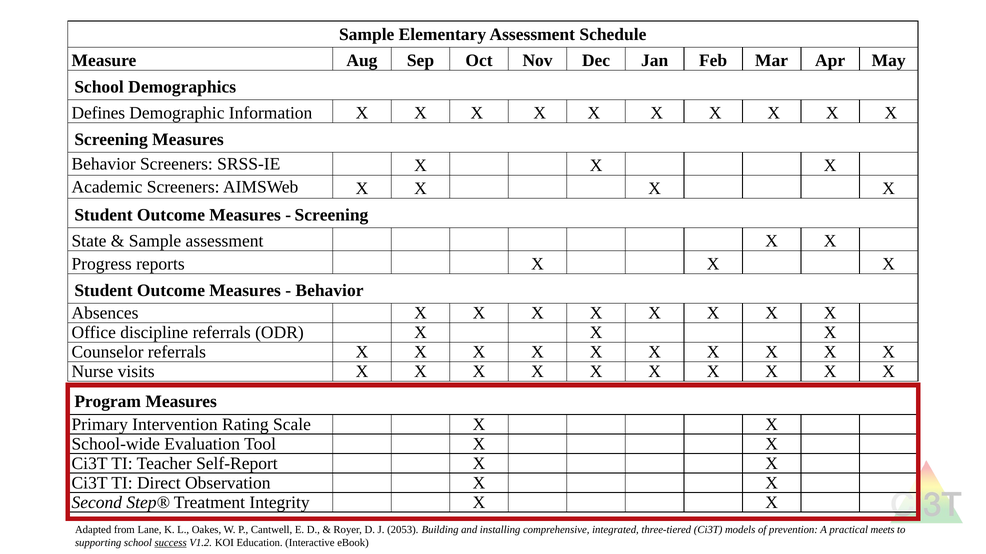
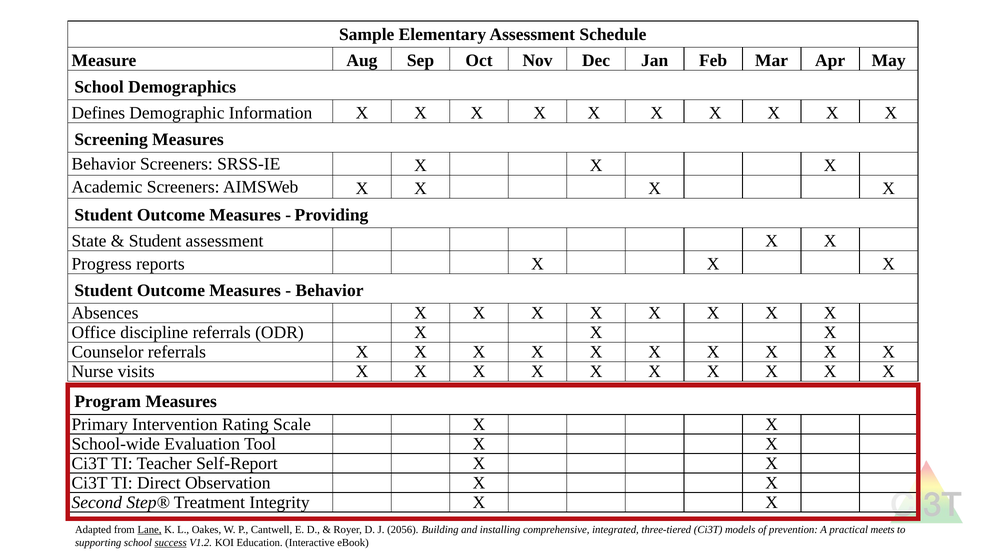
Screening: Screening -> Providing (331, 215)
Sample: Sample -> Student (155, 241)
Lane underline: none -> present (150, 530)
2053: 2053 -> 2056 (403, 530)
